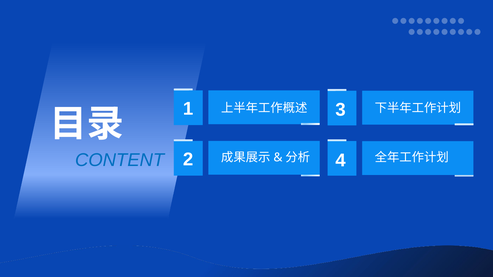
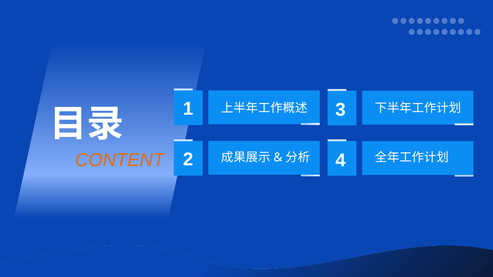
CONTENT colour: blue -> orange (120, 160)
